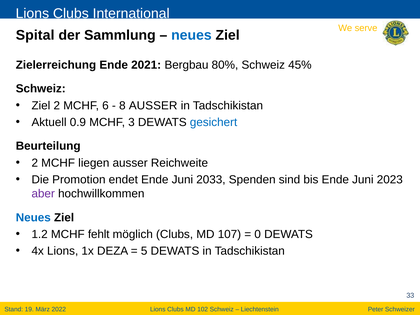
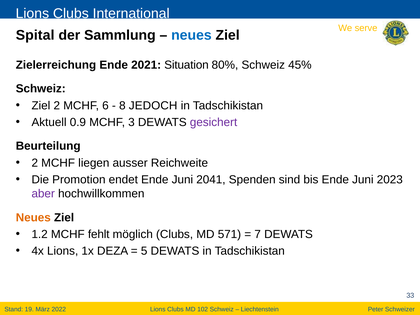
Bergbau: Bergbau -> Situation (187, 65)
8 AUSSER: AUSSER -> JEDOCH (153, 106)
gesichert colour: blue -> purple (214, 122)
2033: 2033 -> 2041 (211, 180)
Neues colour: blue -> orange (33, 218)
107: 107 -> 571 (229, 234)
0: 0 -> 7 (258, 234)
